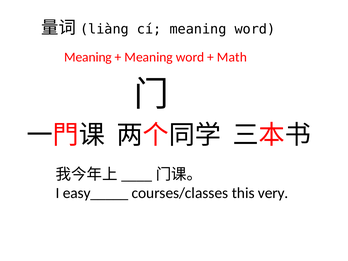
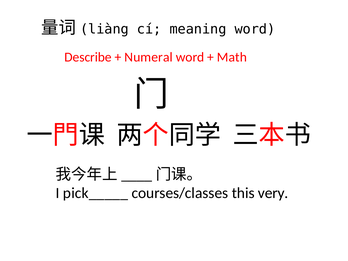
Meaning: Meaning -> Describe (88, 57)
Meaning: Meaning -> Numeral (149, 57)
easy_____: easy_____ -> pick_____ (95, 193)
